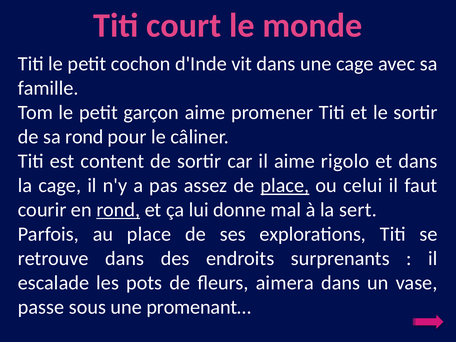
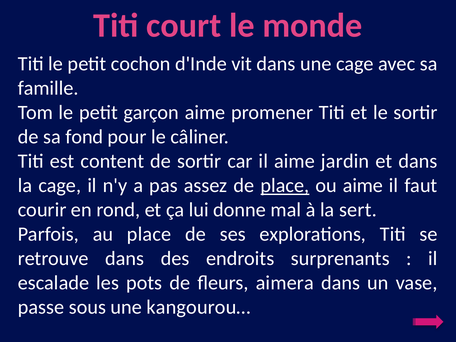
sa rond: rond -> fond (84, 137)
rigolo: rigolo -> jardin (345, 161)
ou celui: celui -> aime (363, 186)
rond underline: present -> none (118, 210)
promenant…: promenant… -> kangourou… (199, 307)
